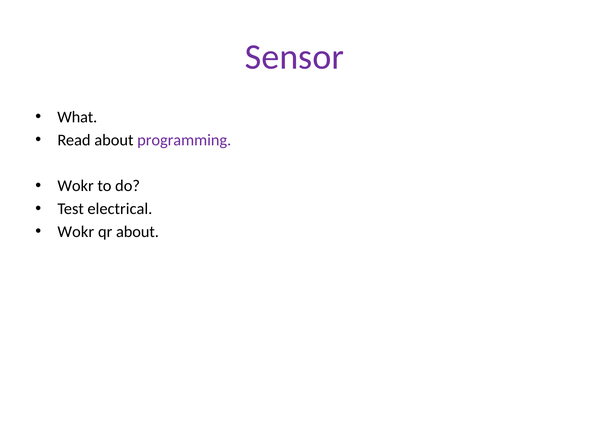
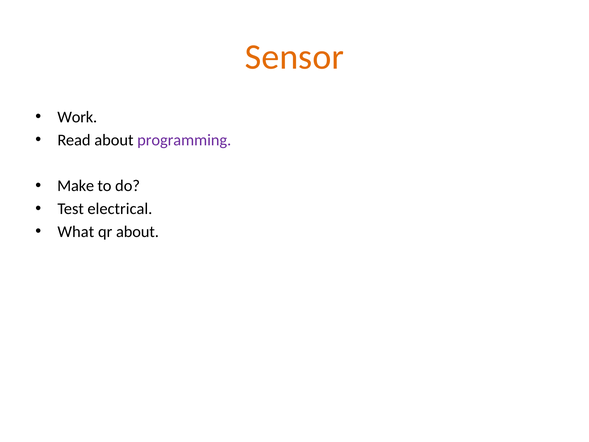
Sensor colour: purple -> orange (294, 57)
What: What -> Work (77, 117)
Wokr: Wokr -> Make (76, 186)
Wokr: Wokr -> What (76, 232)
